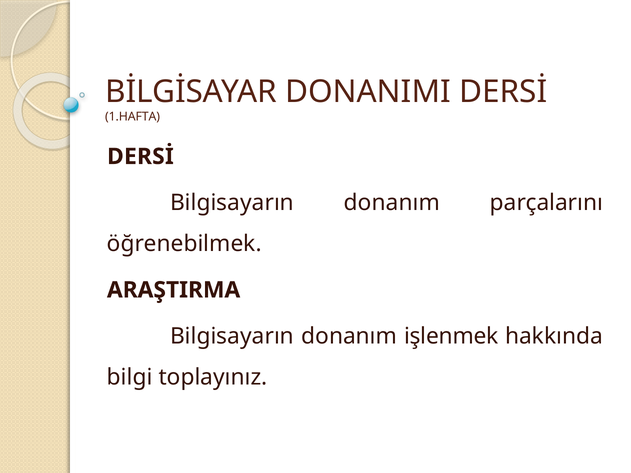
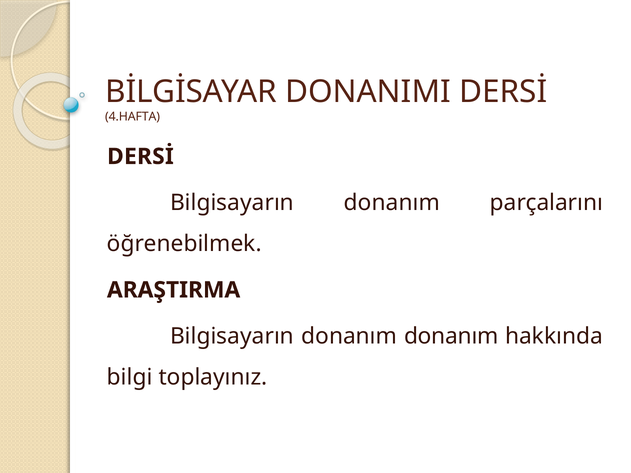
1.HAFTA: 1.HAFTA -> 4.HAFTA (133, 117)
donanım işlenmek: işlenmek -> donanım (451, 336)
